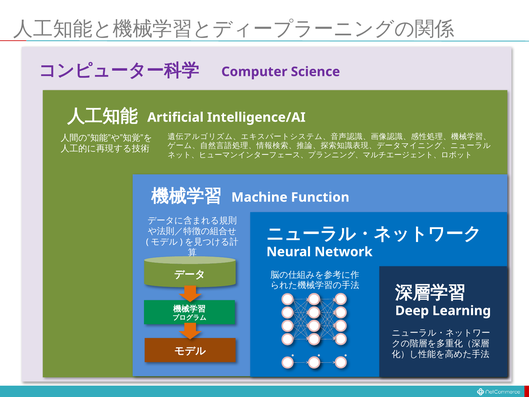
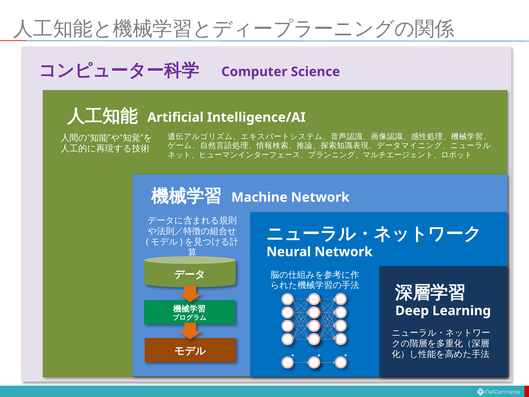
Machine Function: Function -> Network (320, 197)
